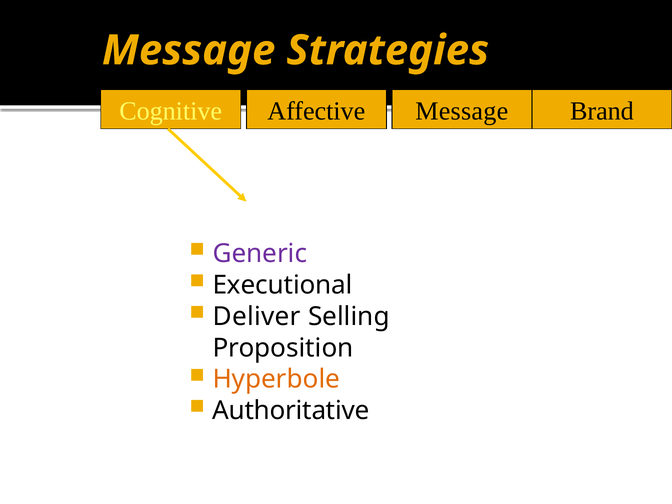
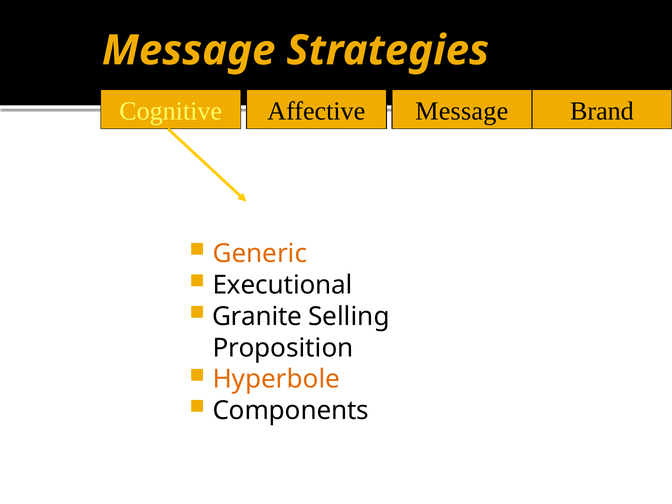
Generic colour: purple -> orange (260, 254)
Deliver: Deliver -> Granite (257, 317)
Authoritative: Authoritative -> Components (291, 411)
